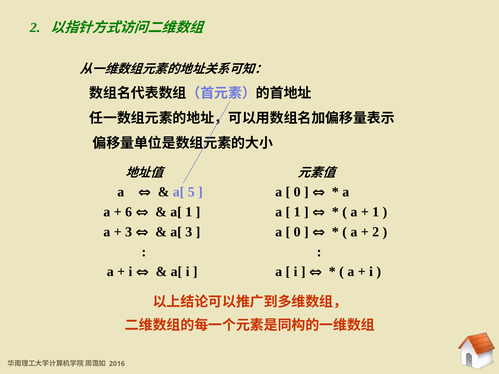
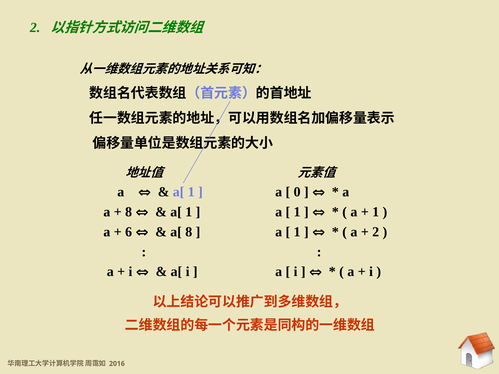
5: 5 -> 1 (191, 192)
6: 6 -> 8 (129, 212)
3: 3 -> 6 (129, 232)
a[ 3: 3 -> 8 (189, 232)
0: 0 -> 1 (297, 232)
